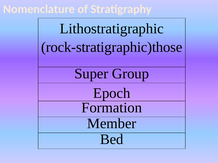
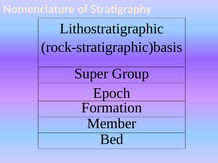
rock-stratigraphic)those: rock-stratigraphic)those -> rock-stratigraphic)basis (112, 47)
